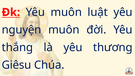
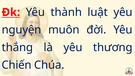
Yêu muôn: muôn -> thành (66, 12)
Giêsu: Giêsu -> Chiến (17, 65)
